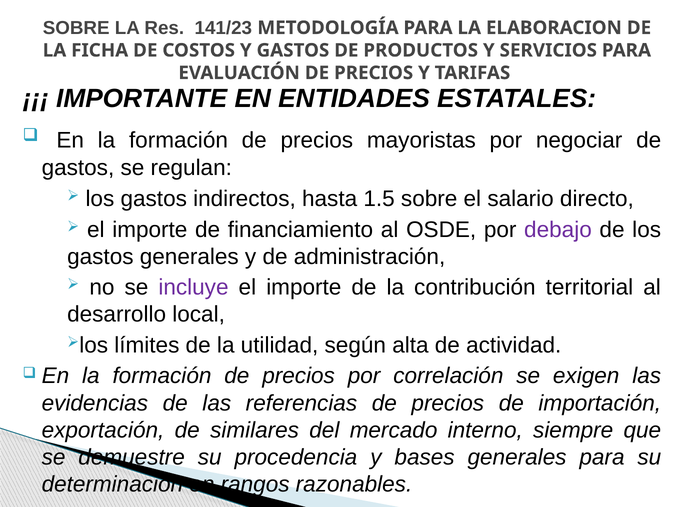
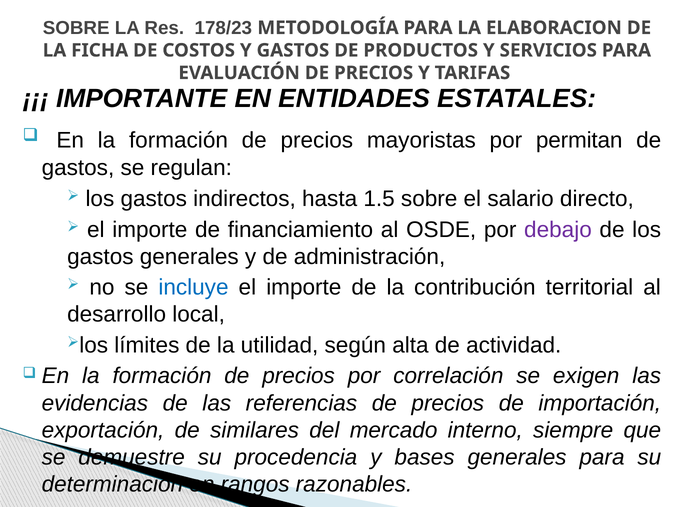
141/23: 141/23 -> 178/23 (223, 28)
negociar: negociar -> permitan (579, 140)
incluye colour: purple -> blue (193, 287)
